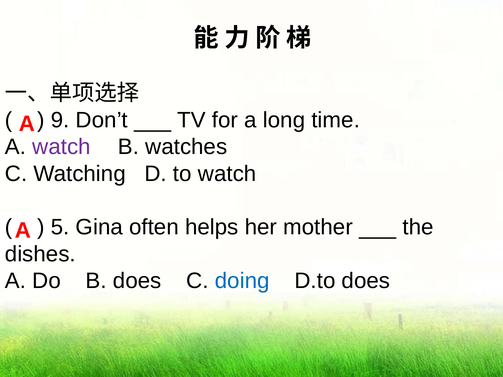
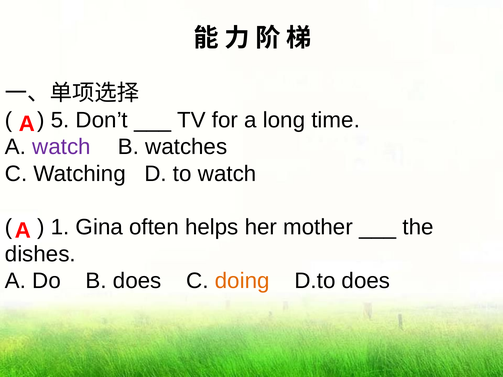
9: 9 -> 5 (60, 120)
5: 5 -> 1 (60, 227)
doing colour: blue -> orange (242, 281)
